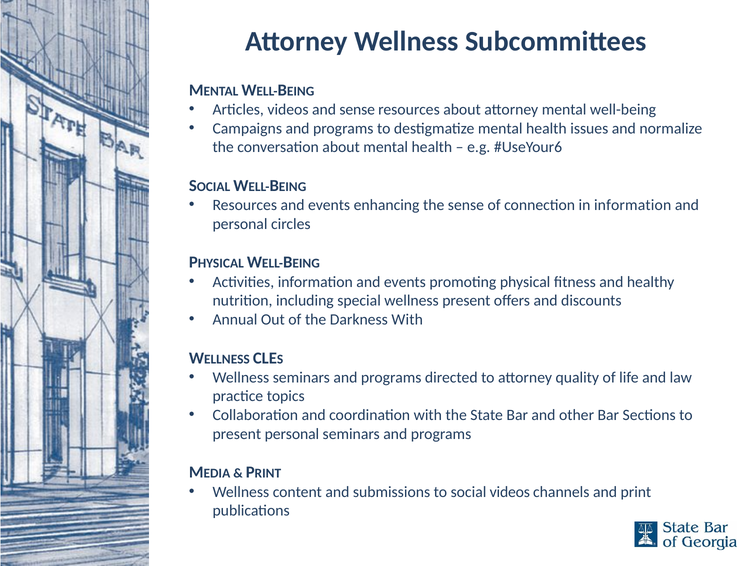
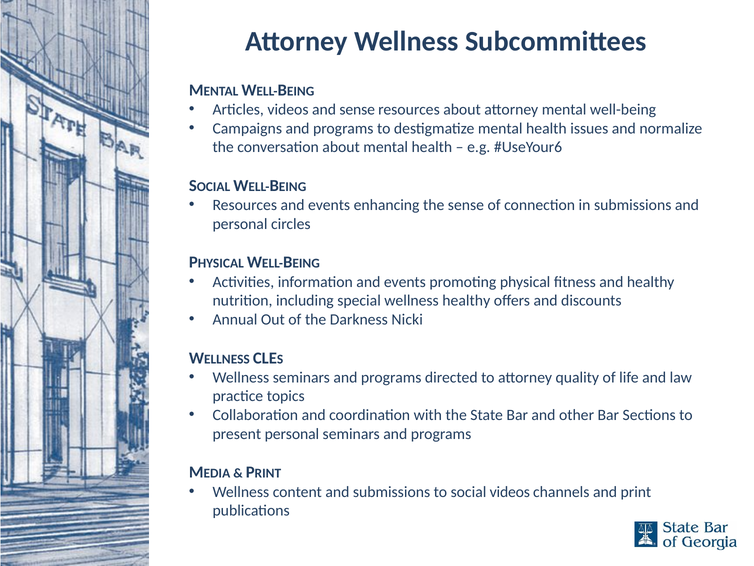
in information: information -> submissions (633, 205)
wellness present: present -> healthy (466, 300)
Darkness With: With -> Nicki (407, 319)
